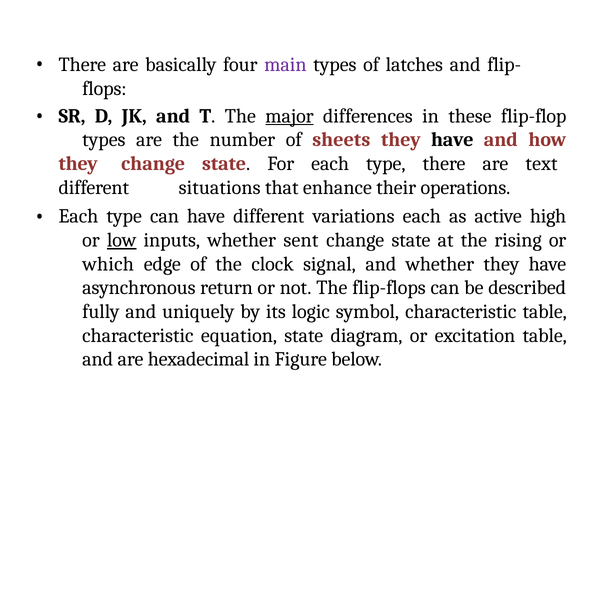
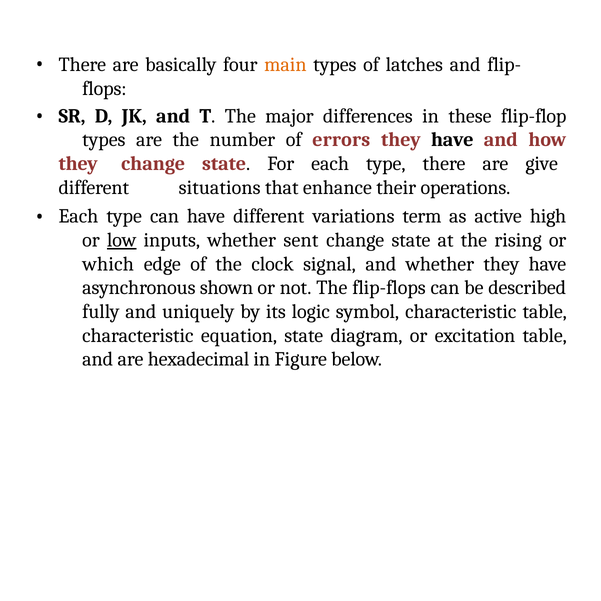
main colour: purple -> orange (285, 65)
major underline: present -> none (290, 116)
sheets: sheets -> errors (341, 140)
text: text -> give (542, 164)
variations each: each -> term (422, 216)
return: return -> shown (227, 288)
